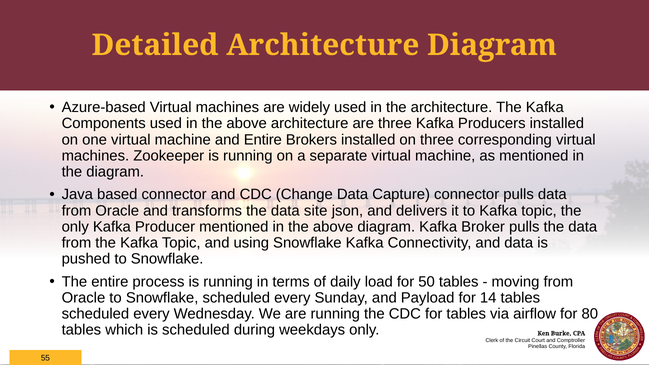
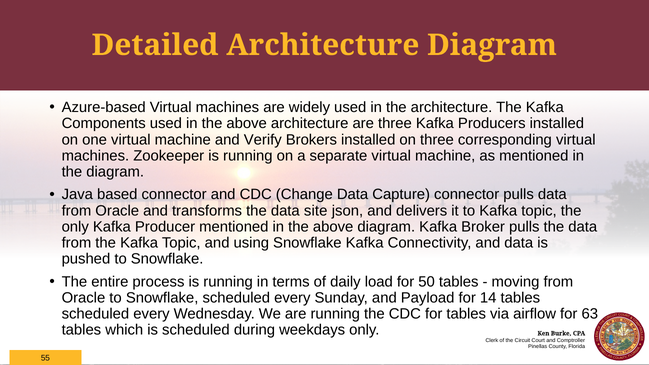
and Entire: Entire -> Verify (263, 140)
80: 80 -> 63 (590, 314)
